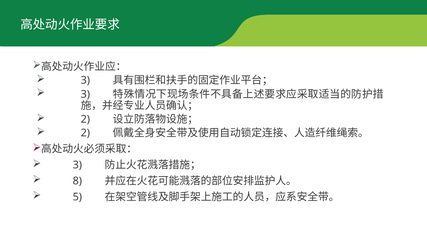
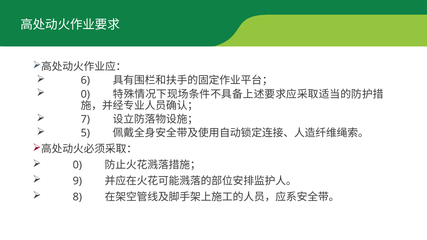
3: 3 -> 6 (85, 80)
3: 3 -> 0 (85, 94)
2: 2 -> 7 (85, 119)
2: 2 -> 5 (85, 133)
3: 3 -> 0 (77, 165)
8: 8 -> 9 (77, 181)
5: 5 -> 8 (77, 197)
